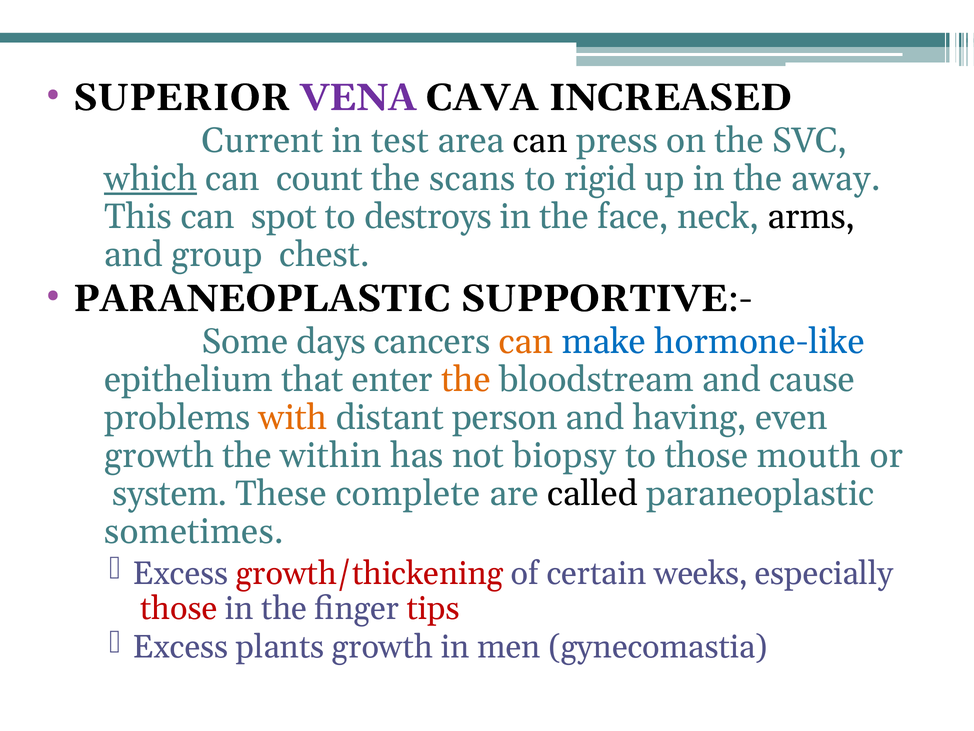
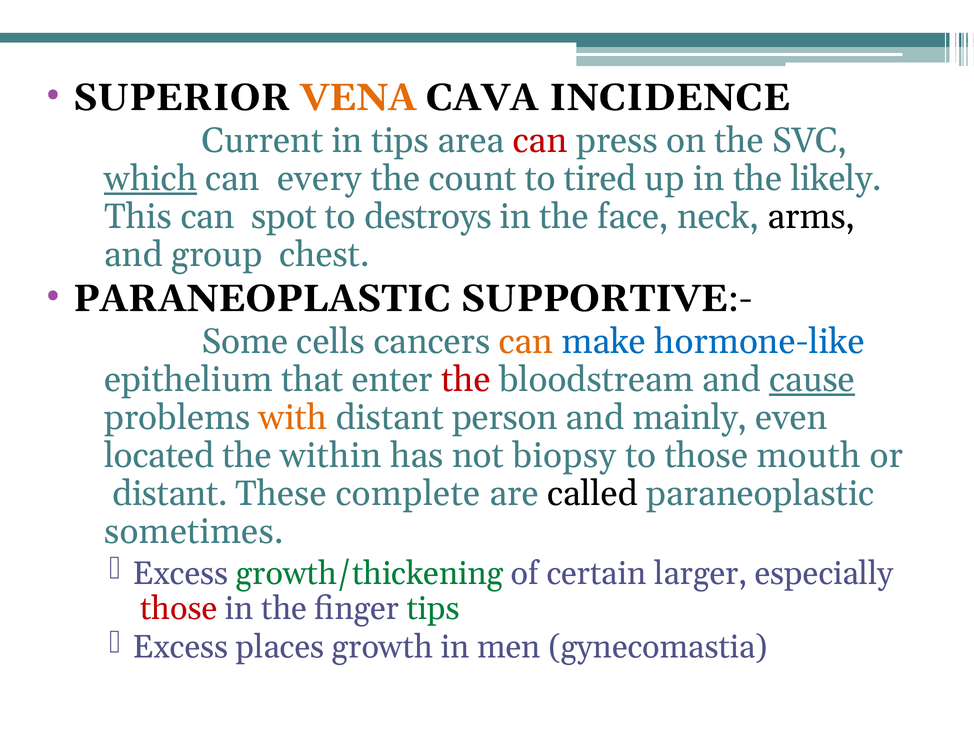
VENA colour: purple -> orange (358, 98)
INCREASED: INCREASED -> INCIDENCE (670, 98)
in test: test -> tips (400, 141)
can colour: black -> red (540, 141)
count: count -> every (319, 179)
scans: scans -> count (473, 179)
rigid: rigid -> tired (600, 179)
away: away -> likely (836, 179)
days: days -> cells (331, 341)
the colour: orange -> red (466, 379)
cause underline: none -> present (812, 379)
having: having -> mainly (690, 417)
growth: growth -> located (159, 455)
system: system -> distant (170, 493)
growth/thickening colour: red -> green (370, 573)
weeks: weeks -> larger (701, 573)
tips colour: red -> green (433, 608)
plants: plants -> places (280, 647)
